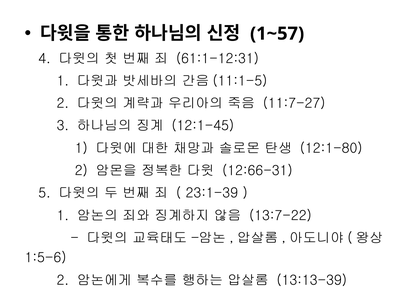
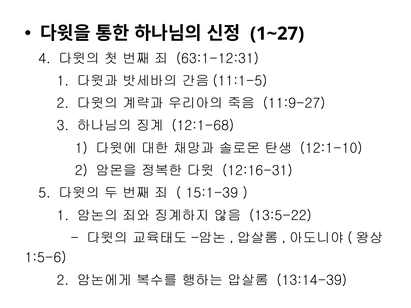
1~57: 1~57 -> 1~27 (277, 34)
61:1-12:31: 61:1-12:31 -> 63:1-12:31 (217, 59)
11:7-27: 11:7-27 -> 11:9-27 (294, 103)
12:1-45: 12:1-45 -> 12:1-68 (203, 126)
12:1-80: 12:1-80 -> 12:1-10 (331, 148)
12:66-31: 12:66-31 -> 12:16-31 (257, 171)
23:1-39: 23:1-39 -> 15:1-39 (212, 193)
13:7-22: 13:7-22 -> 13:5-22 (280, 216)
13:13-39: 13:13-39 -> 13:14-39 (312, 280)
